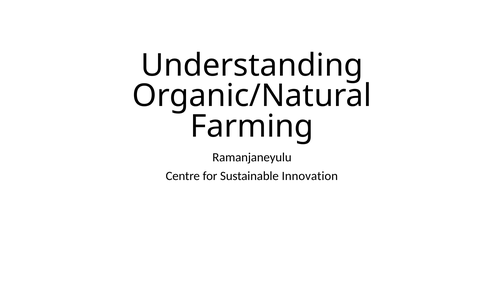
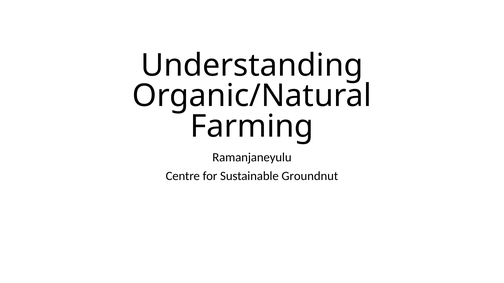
Innovation: Innovation -> Groundnut (310, 176)
